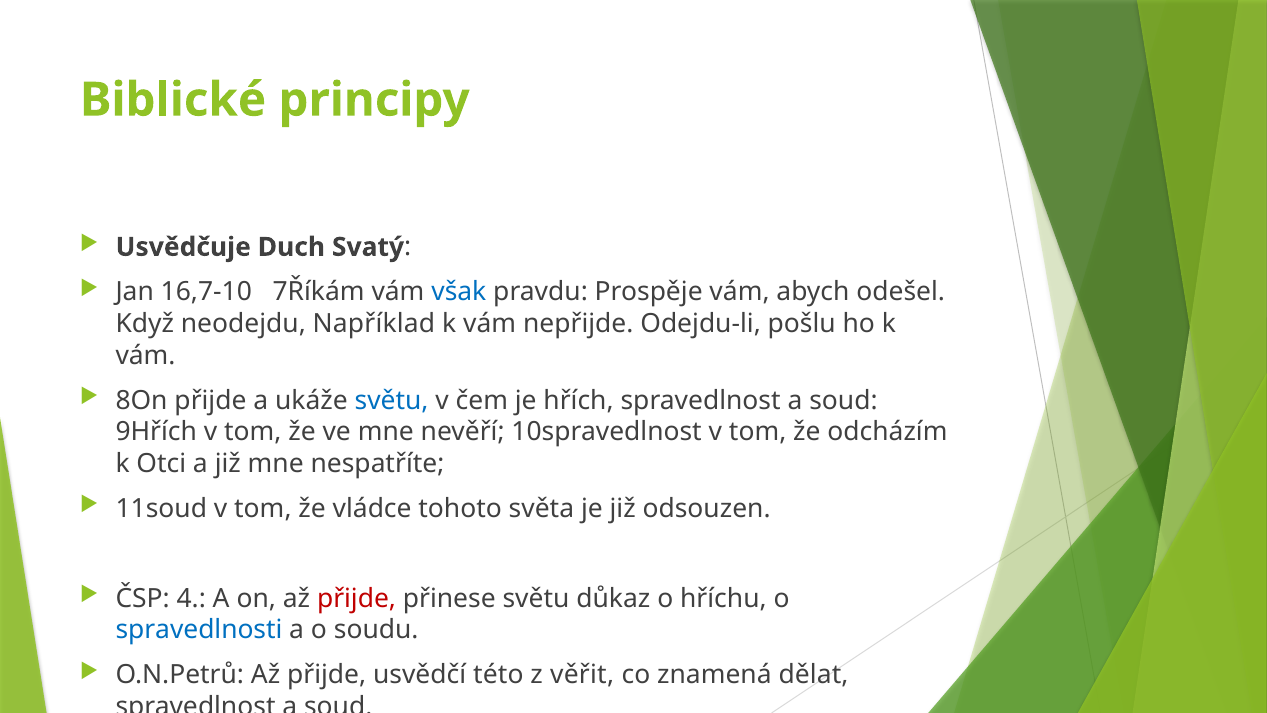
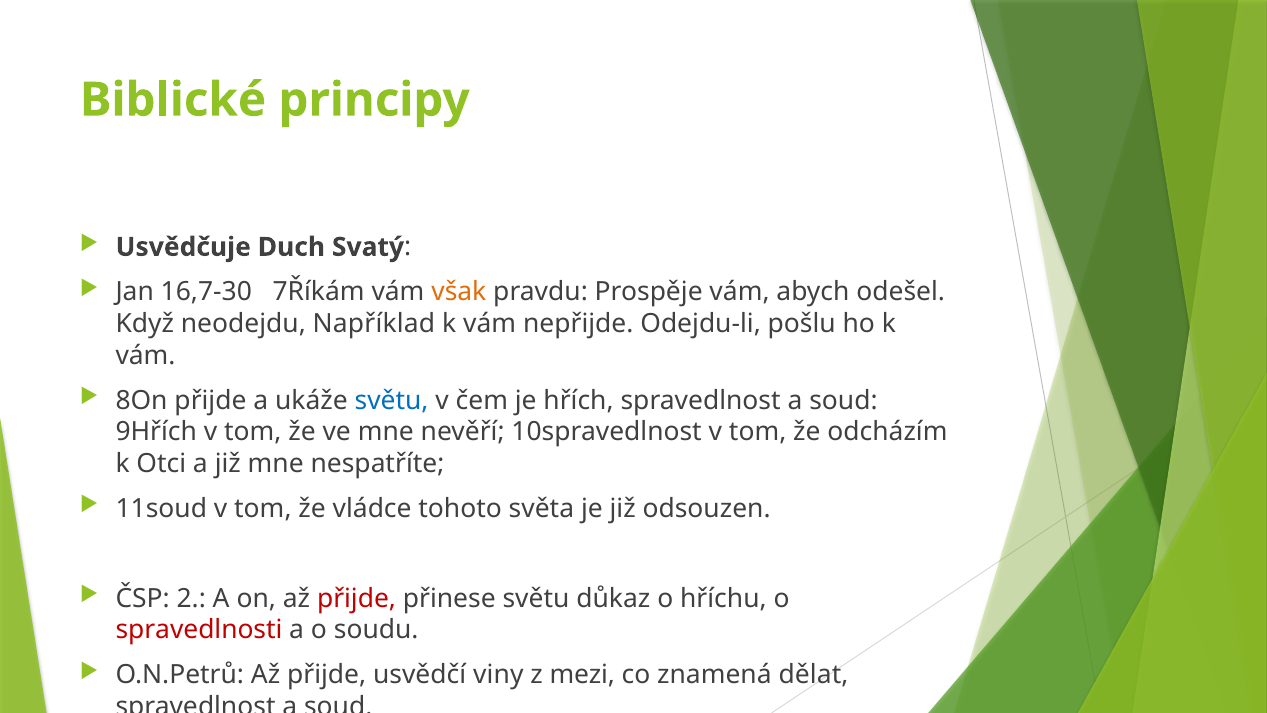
16,7-10: 16,7-10 -> 16,7-30 (206, 292)
však colour: blue -> orange (459, 292)
4: 4 -> 2 (191, 598)
spravedlnosti colour: blue -> red (199, 630)
této: této -> viny (498, 675)
věřit: věřit -> mezi (582, 675)
